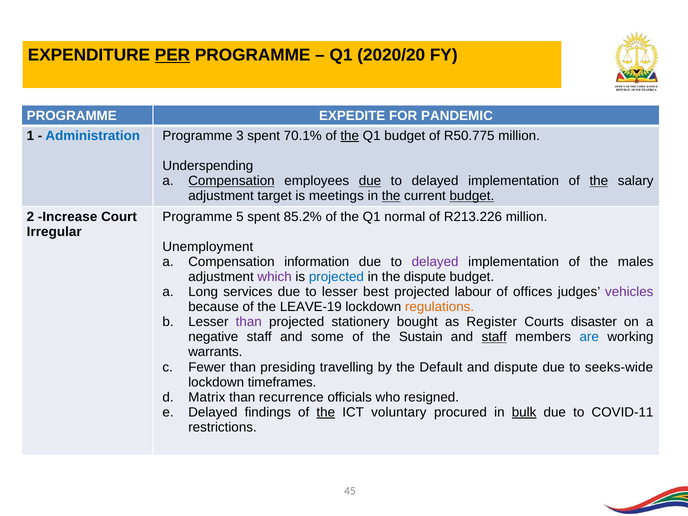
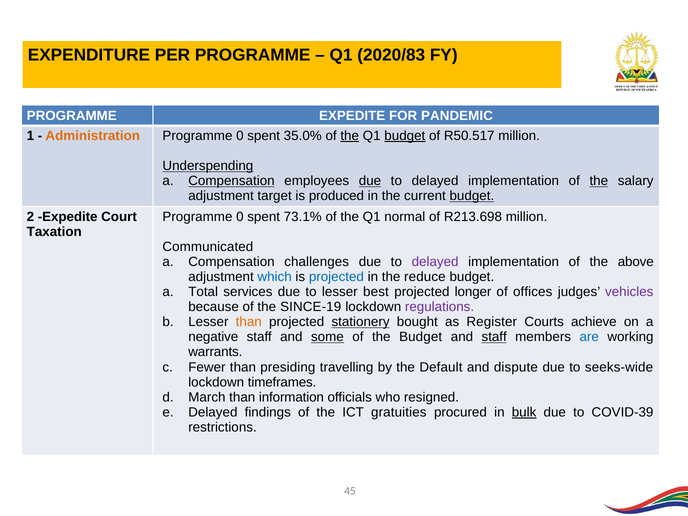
PER underline: present -> none (172, 55)
2020/20: 2020/20 -> 2020/83 (391, 55)
Administration colour: blue -> orange (93, 136)
3: 3 -> 0 (240, 136)
70.1%: 70.1% -> 35.0% (303, 136)
budget underline: none -> present (405, 136)
R50.775: R50.775 -> R50.517 (469, 136)
Underspending underline: none -> present (208, 166)
meetings: meetings -> produced (336, 196)
the underline: present -> none (391, 196)
2 Increase: Increase -> Expedite (68, 217)
5: 5 -> 0 (240, 217)
85.2%: 85.2% -> 73.1% (303, 217)
R213.226: R213.226 -> R213.698 (473, 217)
Irregular: Irregular -> Taxation (54, 232)
Unemployment: Unemployment -> Communicated (208, 247)
information: information -> challenges (317, 262)
males: males -> above (636, 262)
which colour: purple -> blue (275, 277)
the dispute: dispute -> reduce (425, 277)
Long: Long -> Total (203, 292)
labour: labour -> longer (473, 292)
LEAVE-19: LEAVE-19 -> SINCE-19 (311, 307)
regulations colour: orange -> purple (440, 307)
than colour: purple -> orange (249, 322)
stationery underline: none -> present (361, 322)
disaster: disaster -> achieve (594, 322)
some underline: none -> present (327, 337)
the Sustain: Sustain -> Budget (421, 337)
Matrix: Matrix -> March (207, 397)
recurrence: recurrence -> information (291, 397)
the underline: present -> none (326, 412)
voluntary: voluntary -> gratuities (399, 412)
COVID-11: COVID-11 -> COVID-39 (623, 412)
